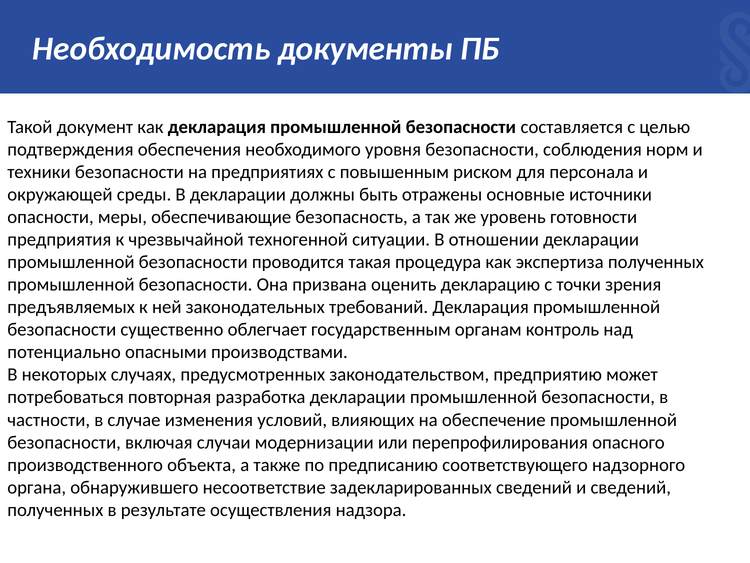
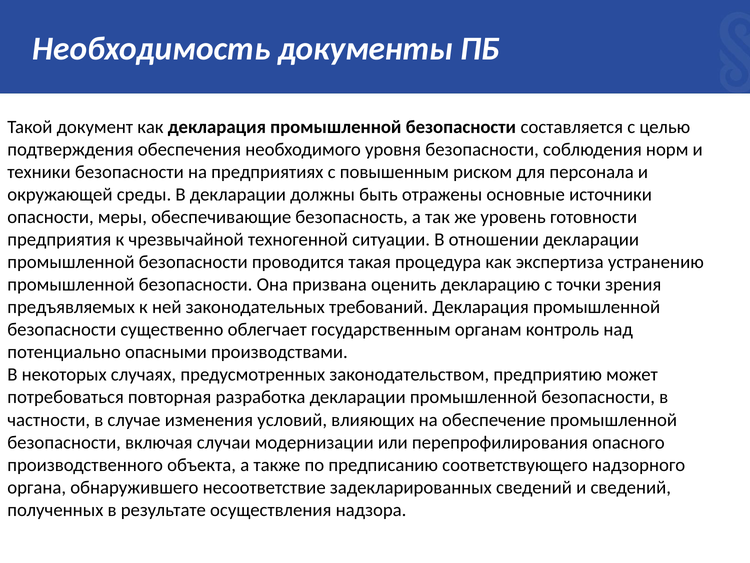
экспертиза полученных: полученных -> устранению (656, 262)
